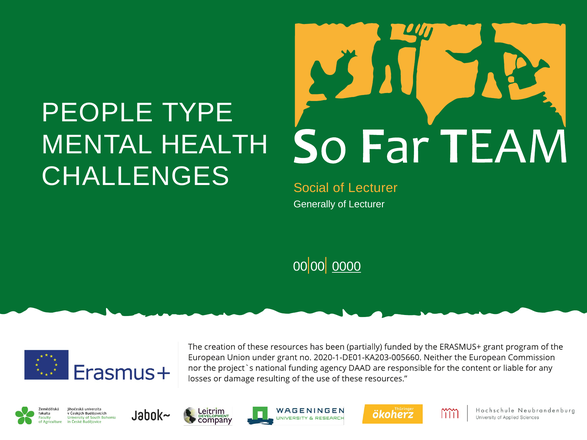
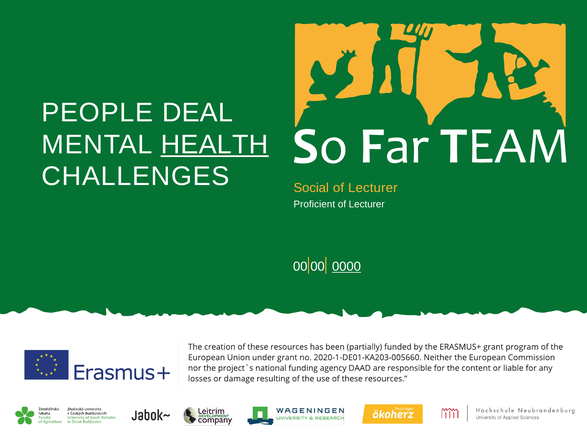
TYPE: TYPE -> DEAL (198, 113)
HEALTH underline: none -> present (215, 145)
Generally: Generally -> Proficient (314, 205)
